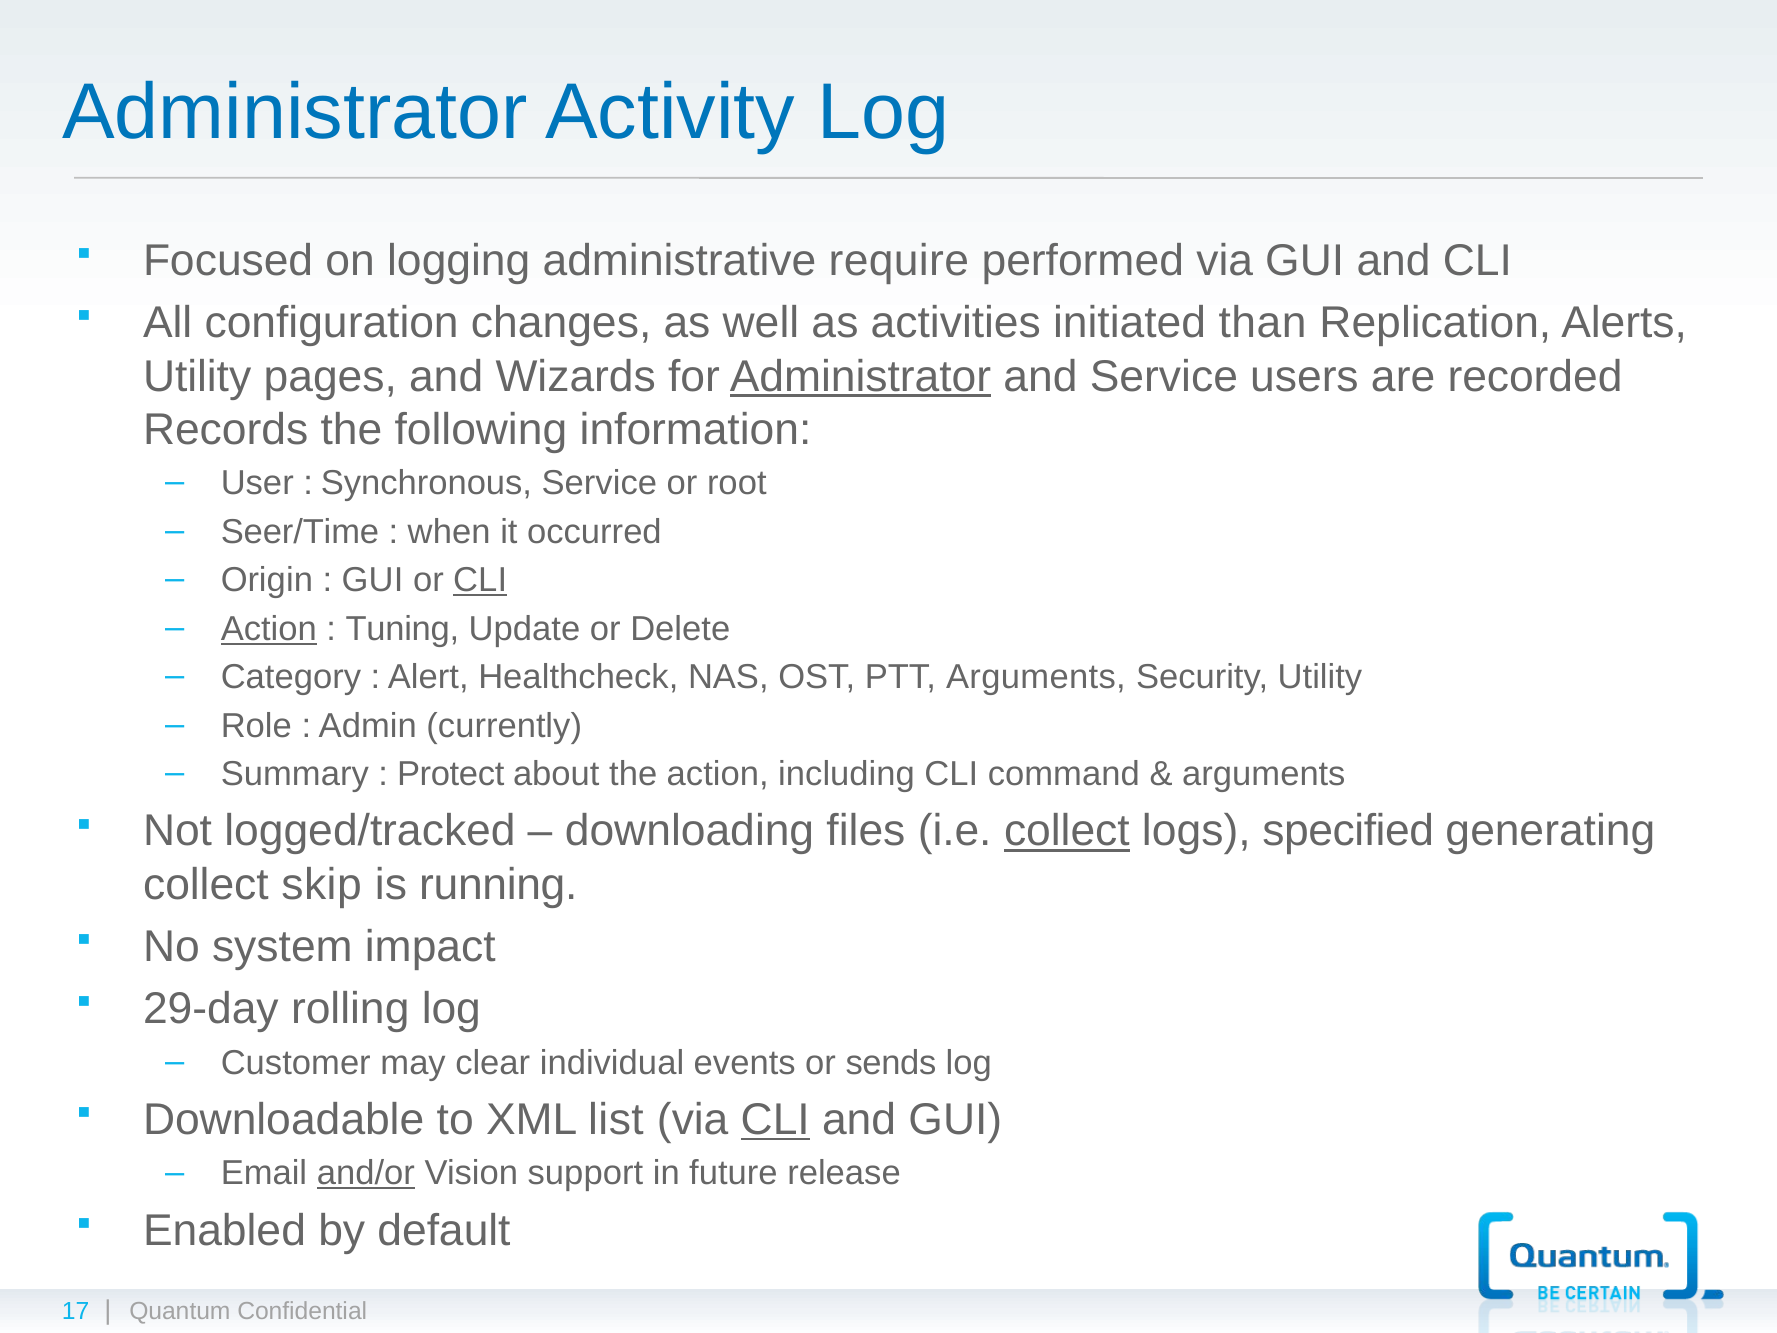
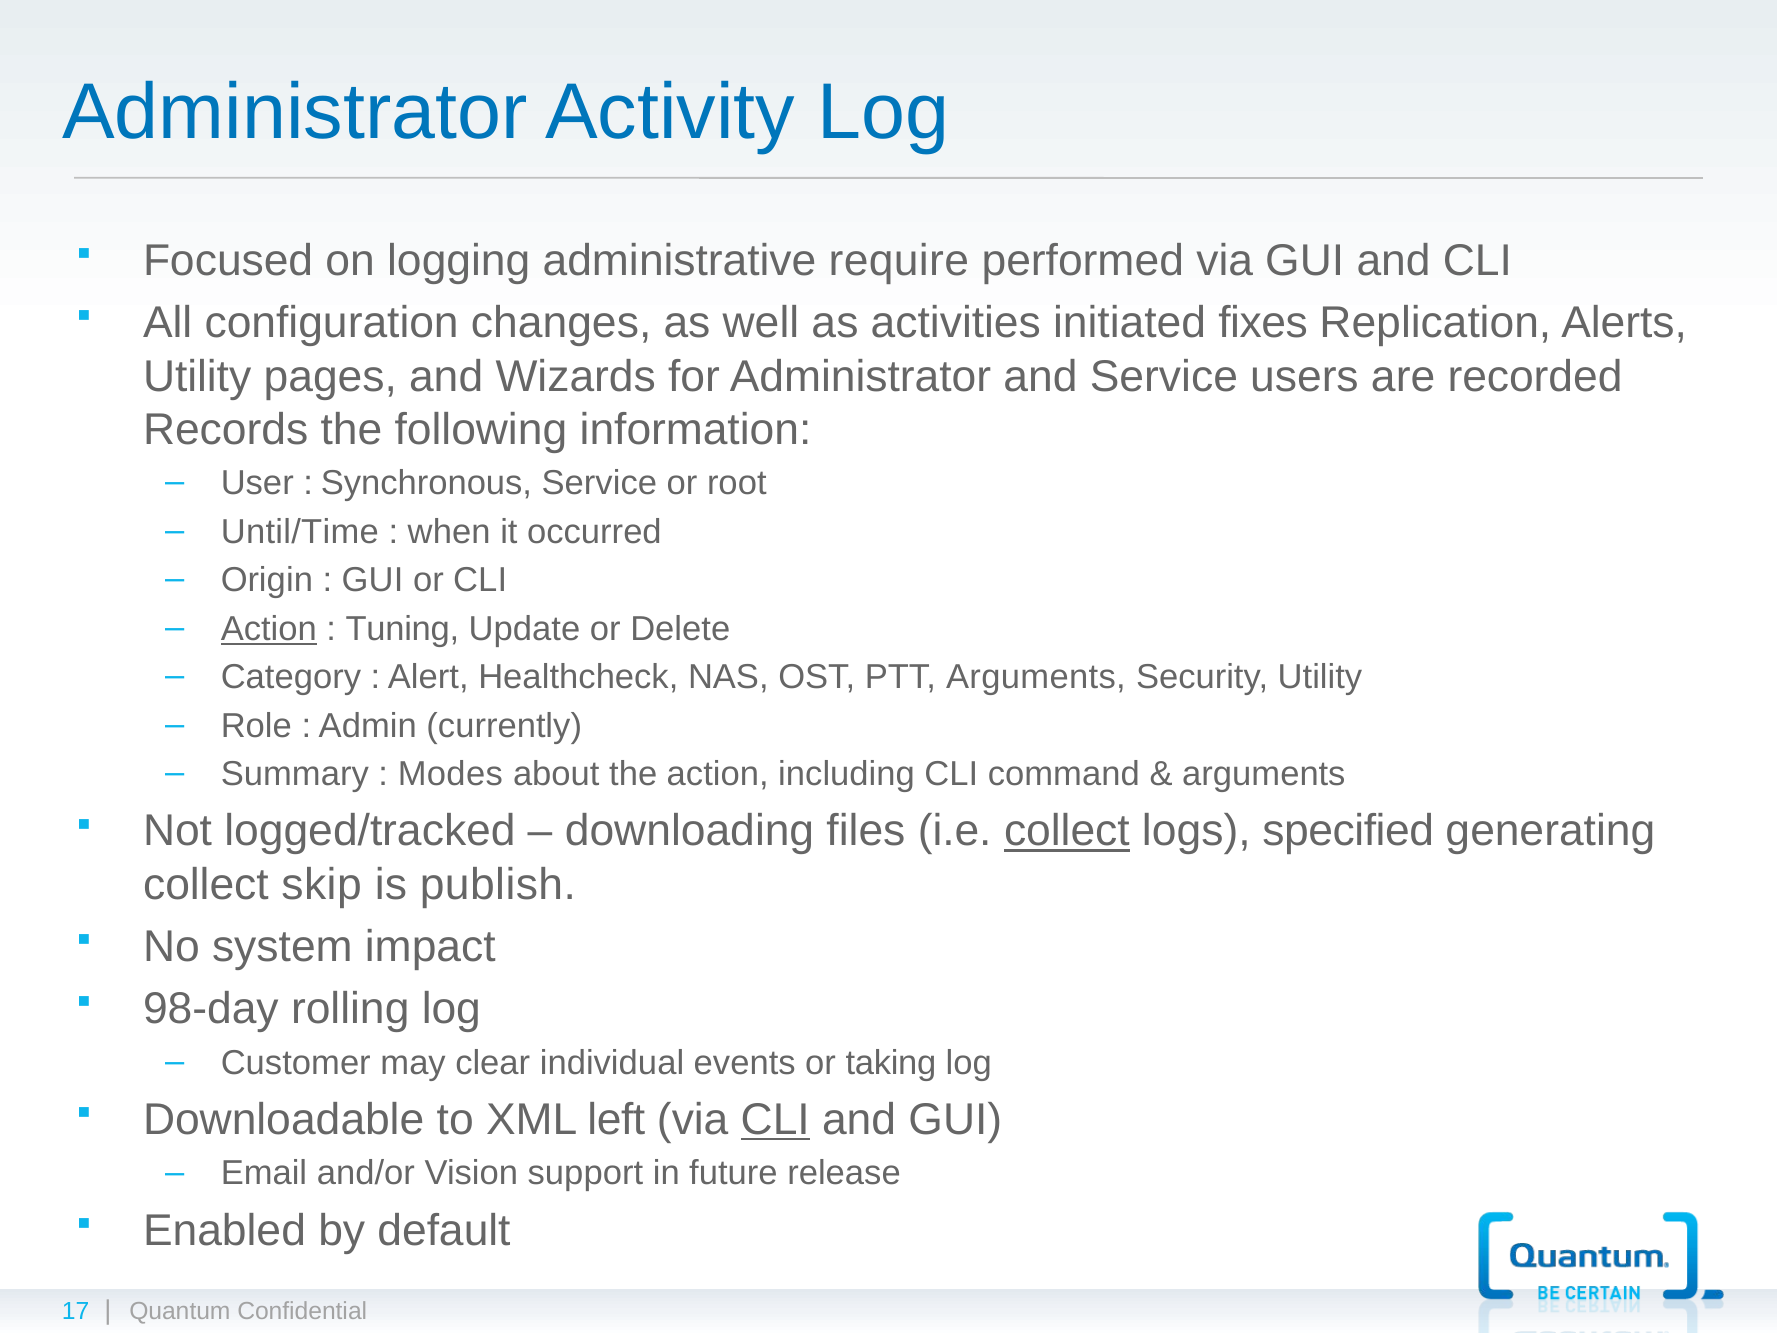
than: than -> fixes (1263, 323)
Administrator underline: present -> none (861, 376)
Seer/Time: Seer/Time -> Until/Time (300, 532)
CLI underline: present -> none (480, 580)
Protect: Protect -> Modes (450, 774)
running: running -> publish (498, 884)
29-day: 29-day -> 98-day (211, 1009)
sends: sends -> taking (891, 1063)
list: list -> left (616, 1120)
and/or underline: present -> none (366, 1173)
